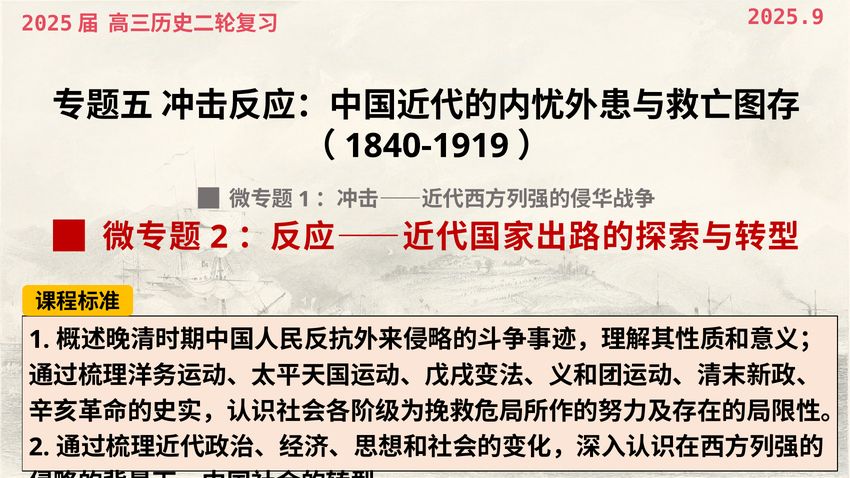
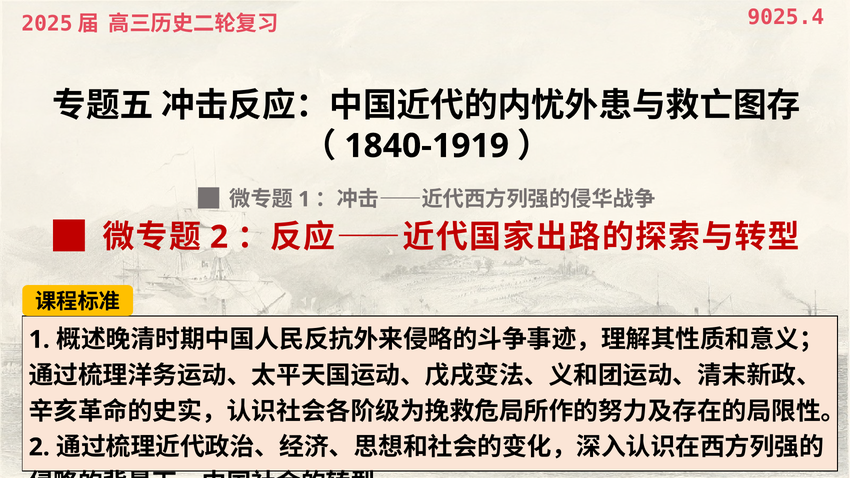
2025.9: 2025.9 -> 9025.4 (786, 17)
